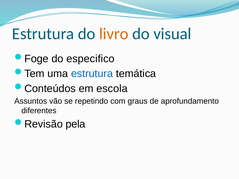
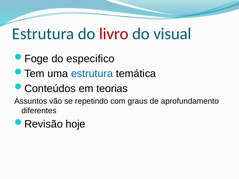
livro colour: orange -> red (114, 34)
escola: escola -> teorias (112, 89)
pela: pela -> hoje (75, 124)
